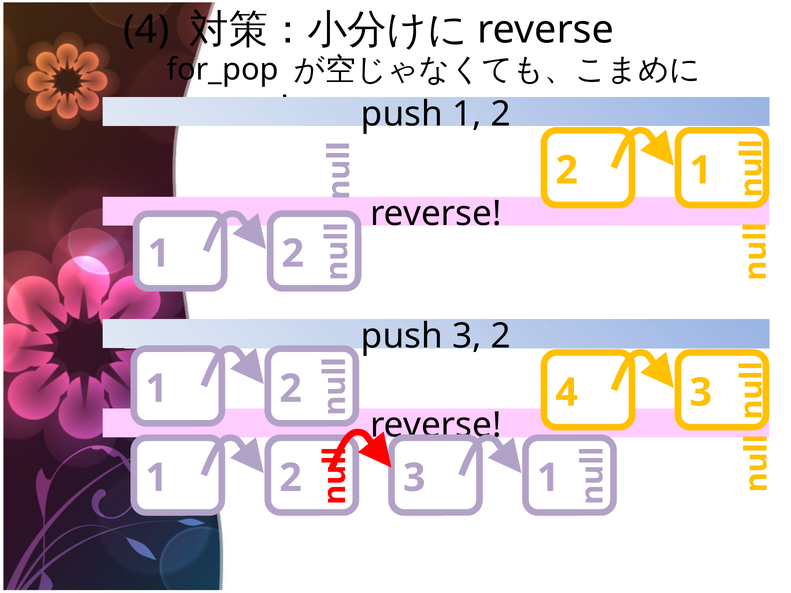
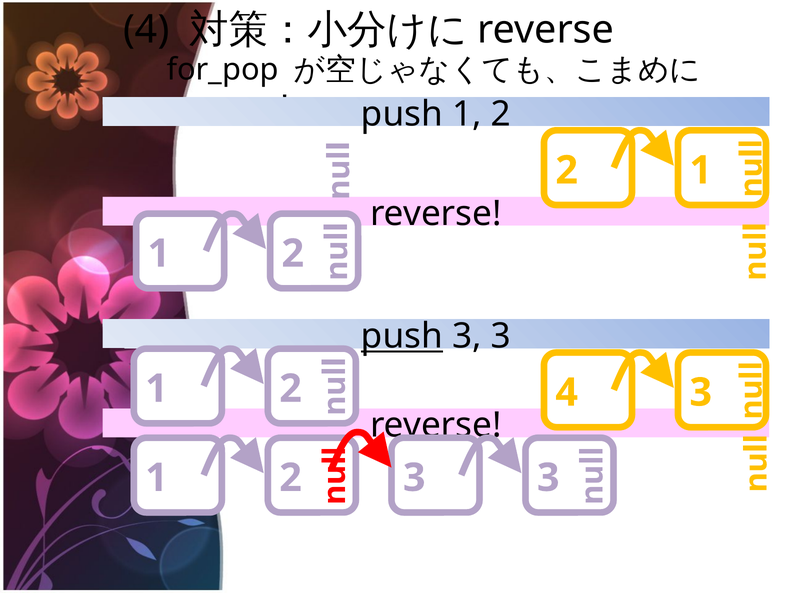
push underline: none -> present (402, 336)
2: 2 -> 3 (501, 336)
1 1: 1 -> 3 (548, 478)
